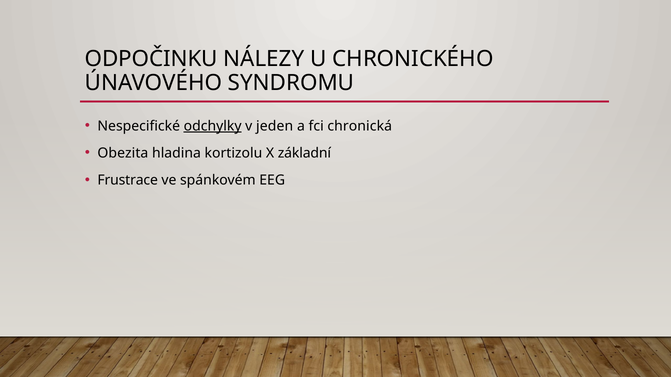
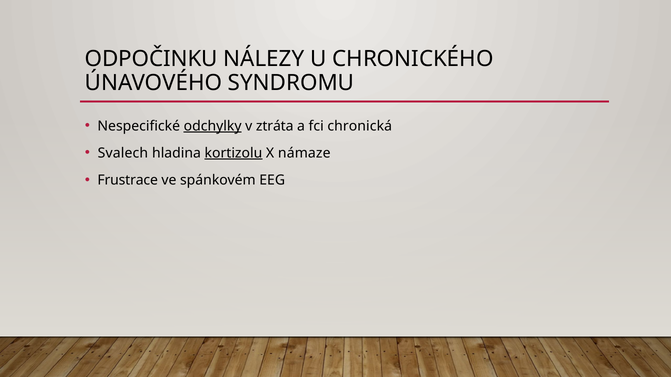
jeden: jeden -> ztráta (275, 126)
Obezita: Obezita -> Svalech (123, 153)
kortizolu underline: none -> present (233, 153)
základní: základní -> námaze (304, 153)
